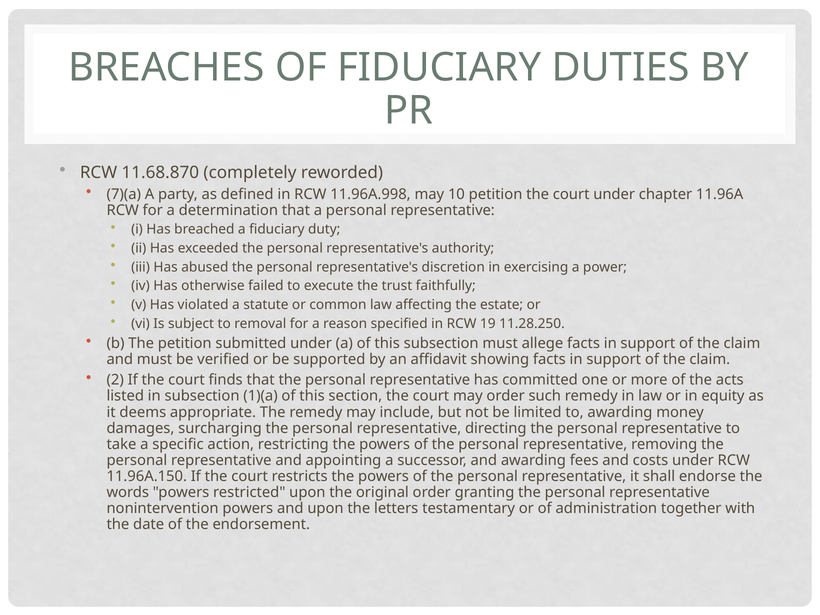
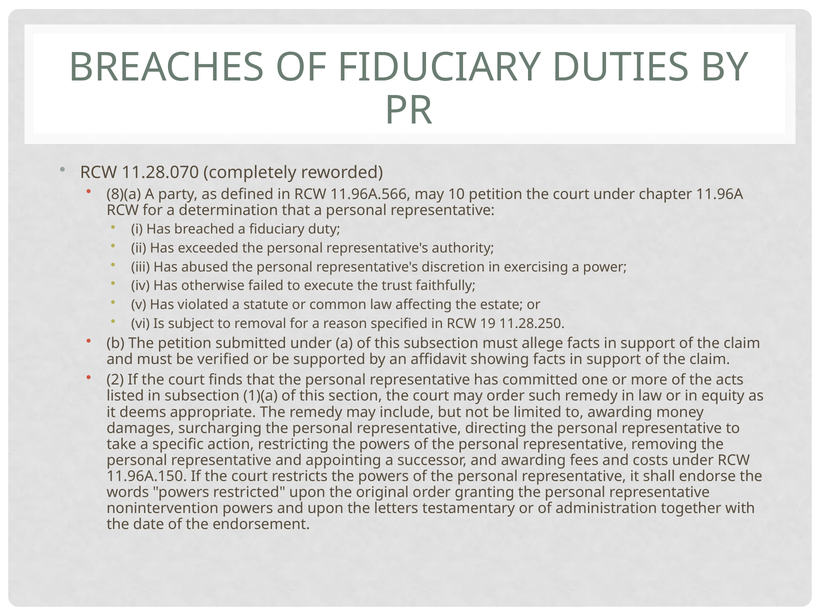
11.68.870: 11.68.870 -> 11.28.070 (160, 173)
7)(a: 7)(a -> 8)(a (124, 194)
11.96A.998: 11.96A.998 -> 11.96A.566 (371, 194)
